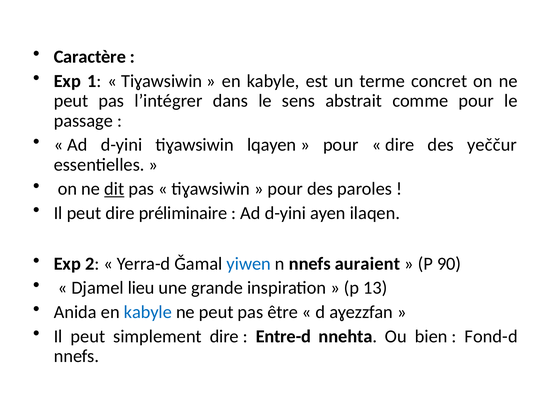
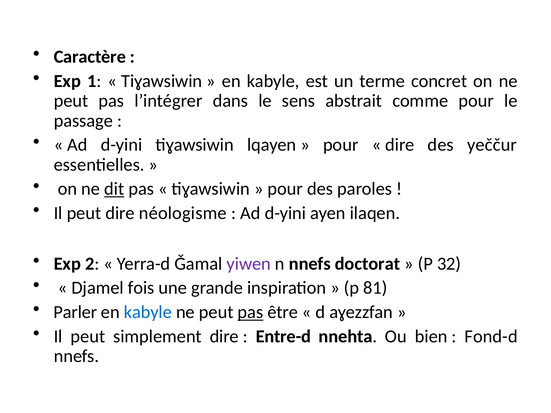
préliminaire: préliminaire -> néologisme (183, 213)
yiwen colour: blue -> purple (249, 264)
auraient: auraient -> doctorat (367, 264)
90: 90 -> 32 (449, 264)
lieu: lieu -> fois (141, 288)
13: 13 -> 81 (375, 288)
Anida: Anida -> Parler (75, 312)
pas underline: none -> present (250, 312)
